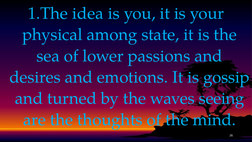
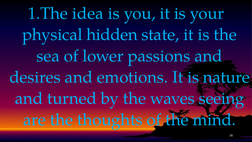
among: among -> hidden (112, 35)
gossip: gossip -> nature (226, 77)
